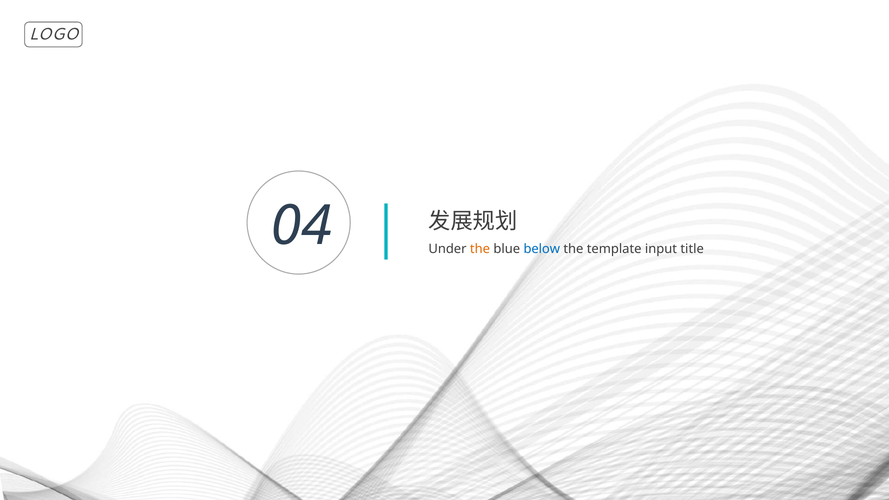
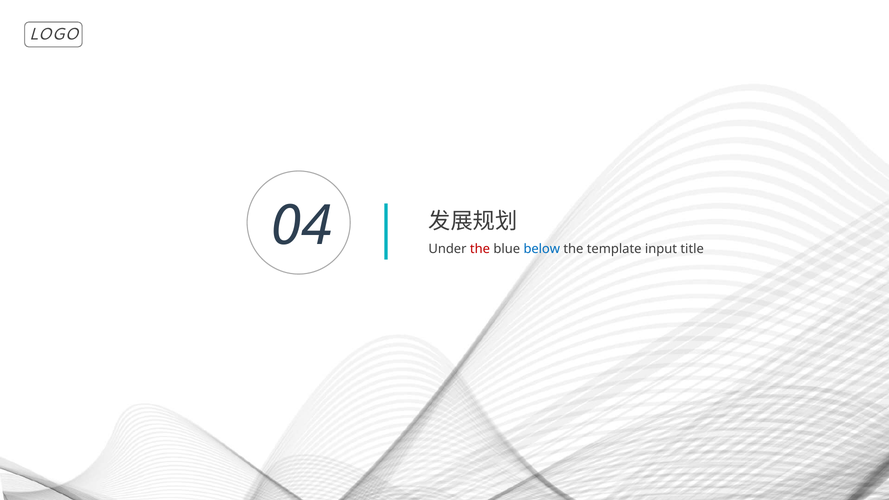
the colour: orange -> red (480, 249)
